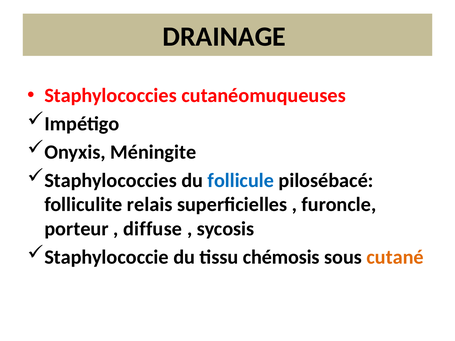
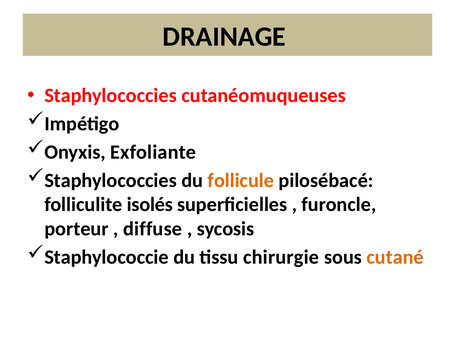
Méningite: Méningite -> Exfoliante (153, 152)
follicule colour: blue -> orange (241, 180)
relais: relais -> isolés (150, 205)
chémosis: chémosis -> chirurgie (281, 257)
